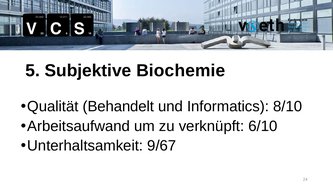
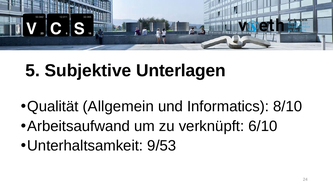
Biochemie: Biochemie -> Unterlagen (181, 70)
Behandelt: Behandelt -> Allgemein (118, 106)
9/67: 9/67 -> 9/53 (162, 145)
